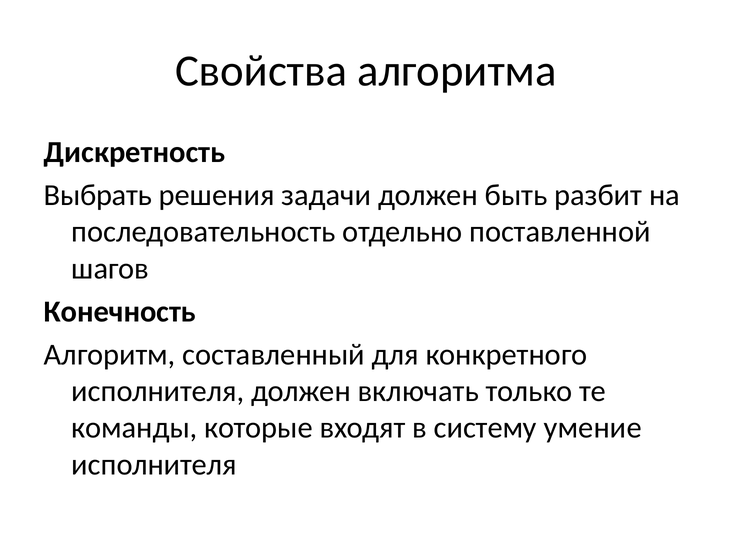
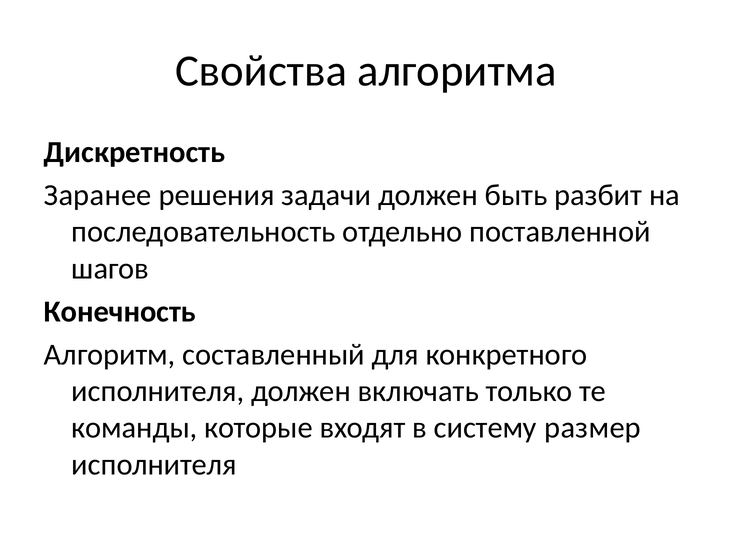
Выбрать: Выбрать -> Заранее (98, 195)
умение: умение -> размер (593, 428)
